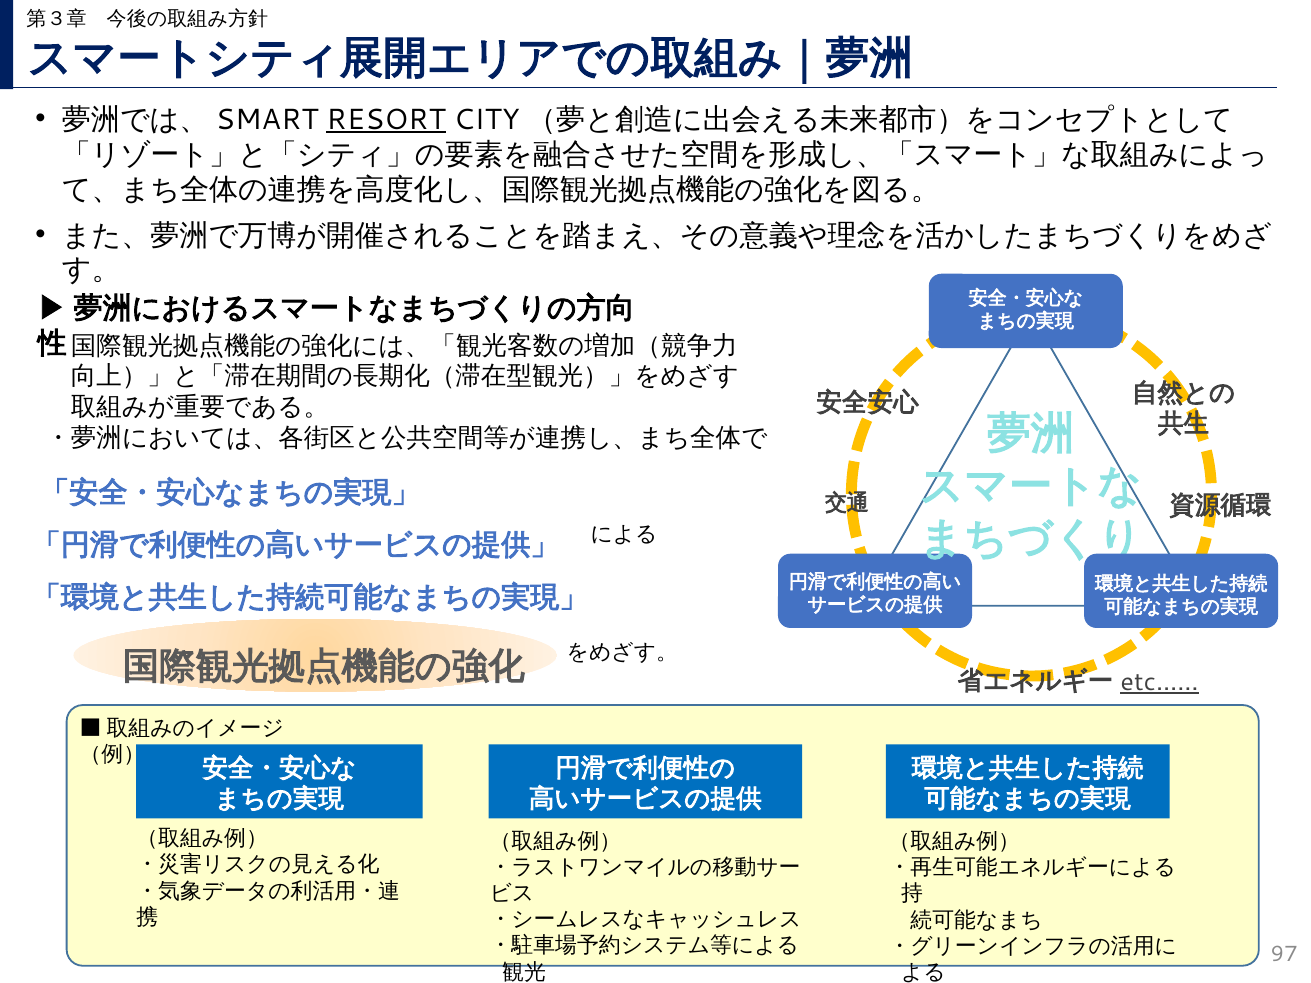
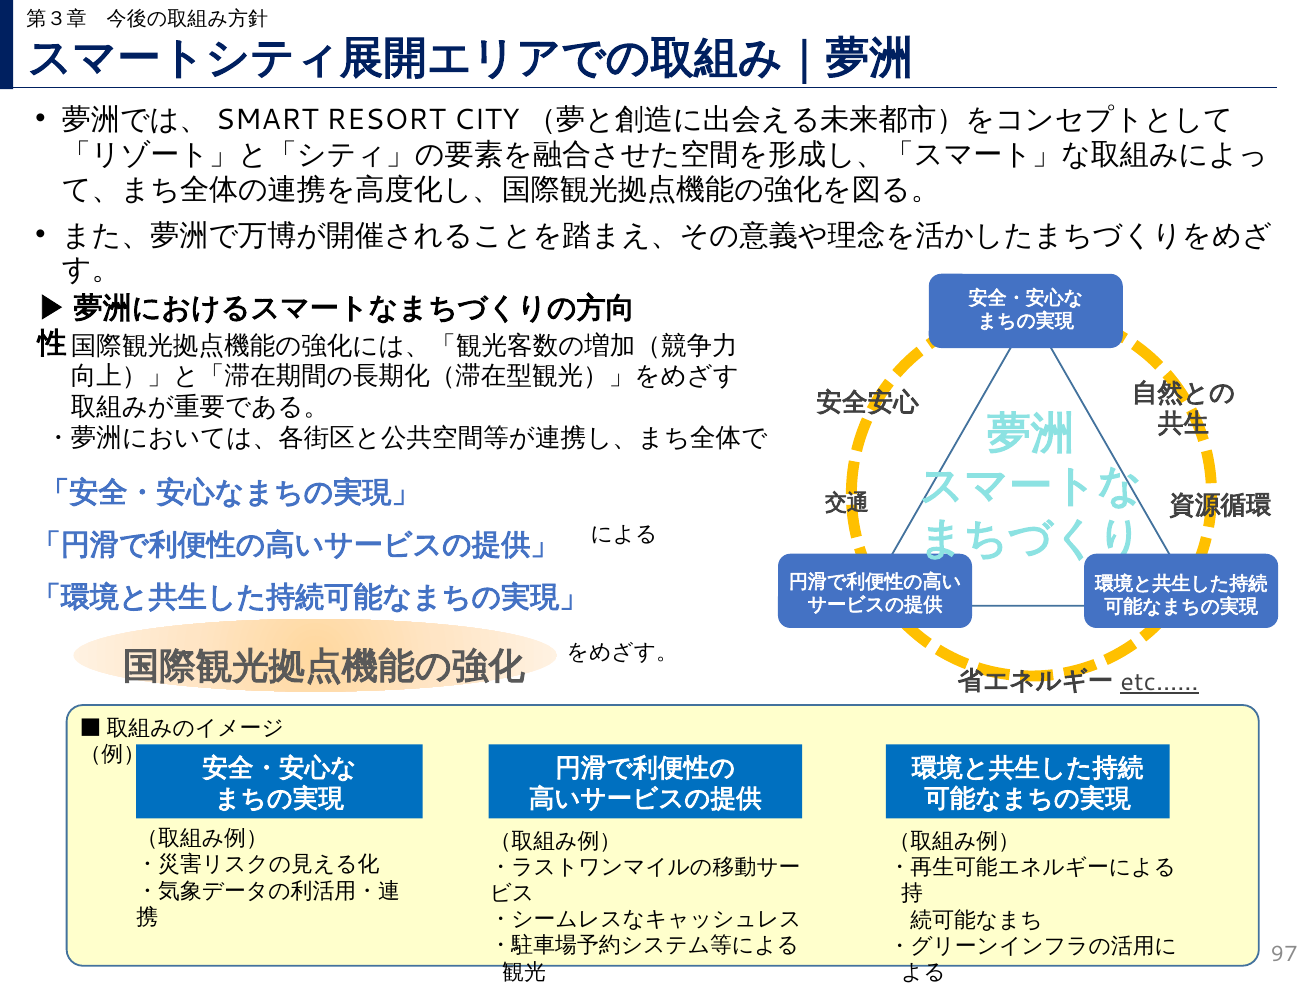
RESORT underline: present -> none (386, 120)
